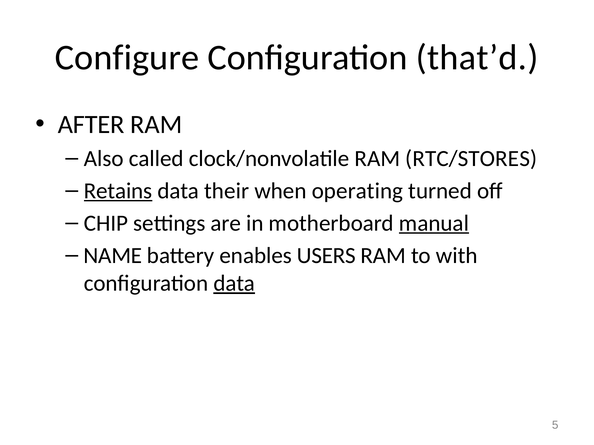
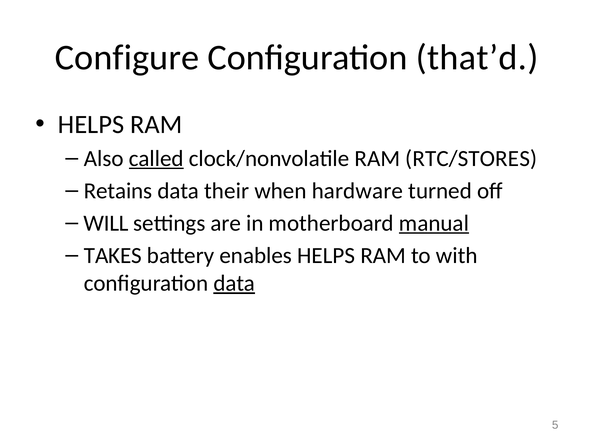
AFTER: AFTER -> HELPS (91, 125)
called underline: none -> present (156, 159)
Retains underline: present -> none (118, 191)
operating: operating -> hardware (357, 191)
CHIP: CHIP -> WILL (106, 223)
NAME: NAME -> TAKES (113, 256)
enables USERS: USERS -> HELPS (326, 256)
